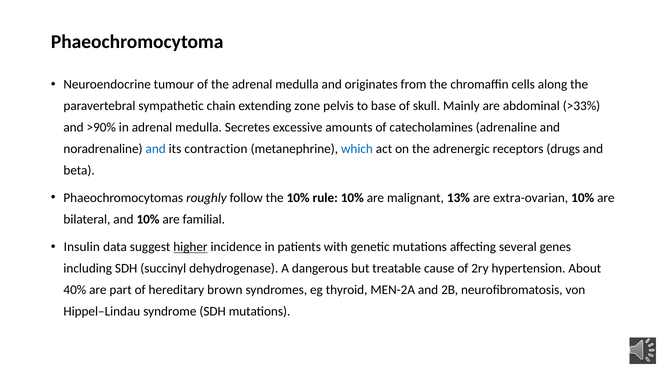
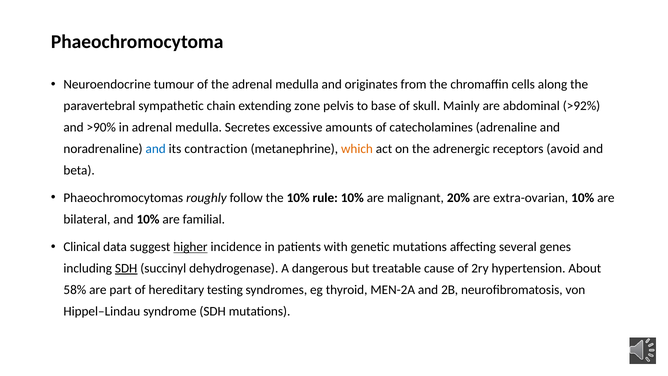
>33%: >33% -> >92% (582, 106)
which colour: blue -> orange (357, 149)
drugs: drugs -> avoid (563, 149)
13%: 13% -> 20% (458, 198)
Insulin: Insulin -> Clinical (82, 247)
SDH underline: none -> present (126, 268)
40%: 40% -> 58% (75, 290)
brown: brown -> testing (225, 290)
